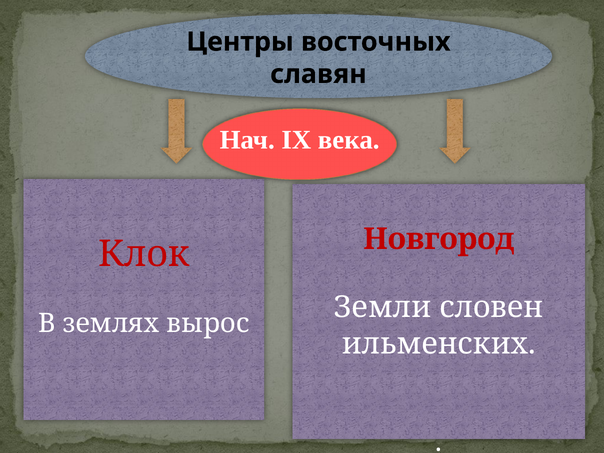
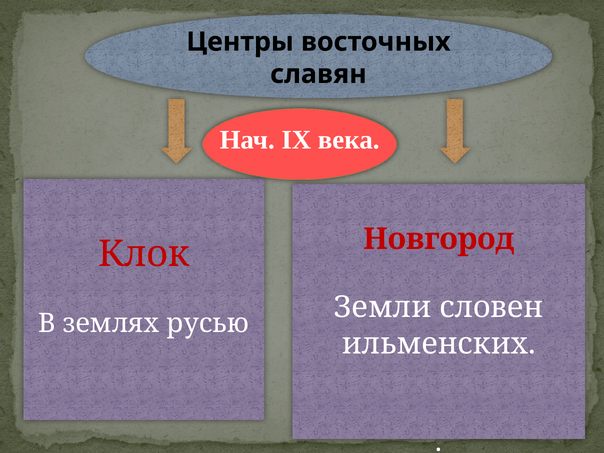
вырос: вырос -> русью (208, 324)
